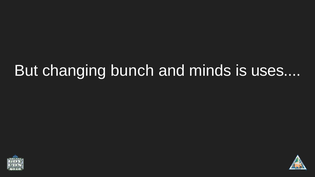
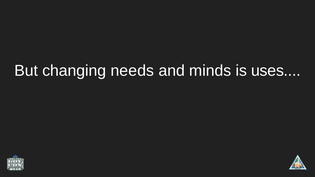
bunch: bunch -> needs (132, 71)
